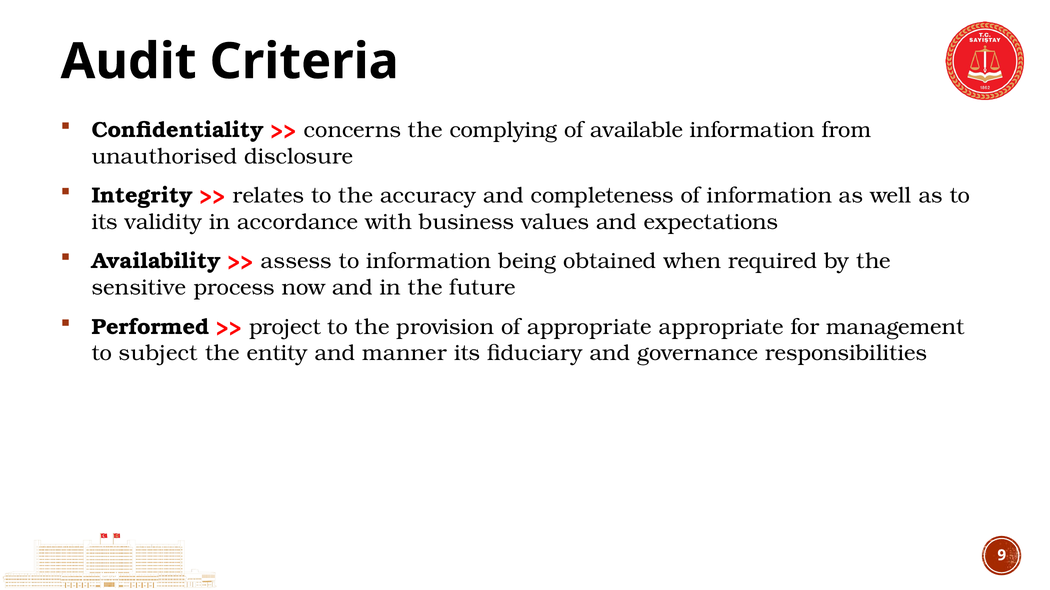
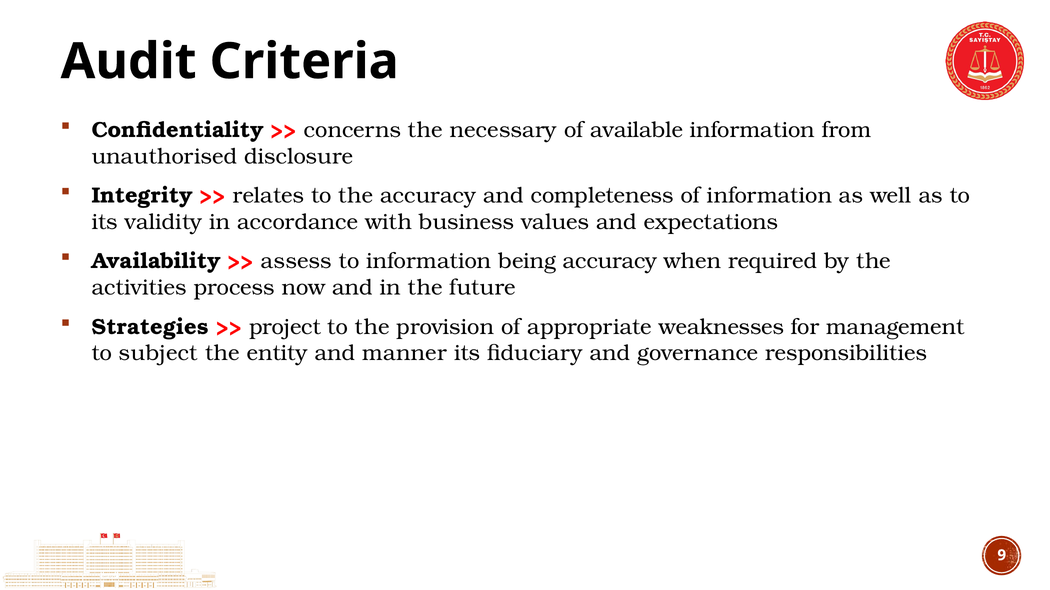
complying: complying -> necessary (503, 130)
being obtained: obtained -> accuracy (610, 262)
sensitive: sensitive -> activities (139, 288)
Performed: Performed -> Strategies (150, 327)
appropriate appropriate: appropriate -> weaknesses (721, 327)
